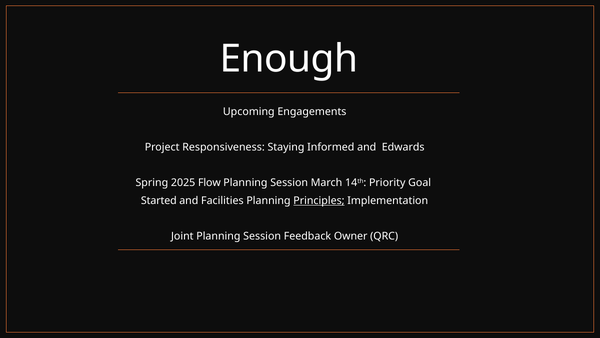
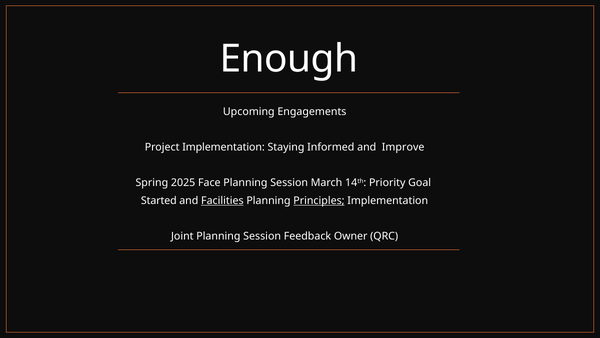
Project Responsiveness: Responsiveness -> Implementation (224, 147)
Edwards: Edwards -> Improve (403, 147)
Flow: Flow -> Face (209, 183)
Facilities underline: none -> present (222, 200)
